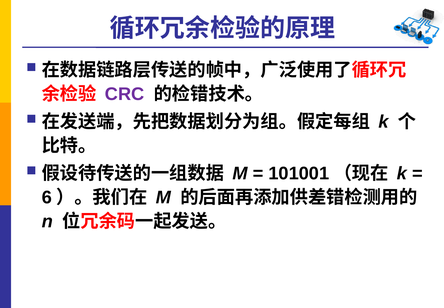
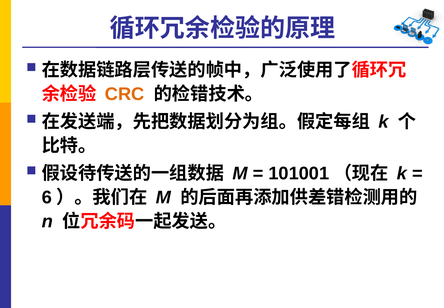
CRC colour: purple -> orange (125, 94)
